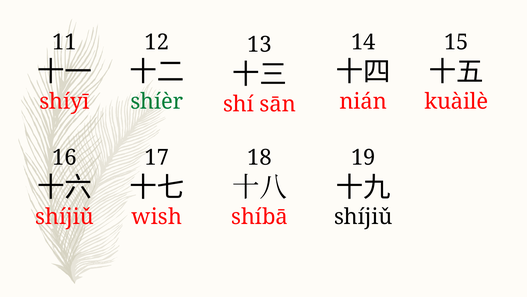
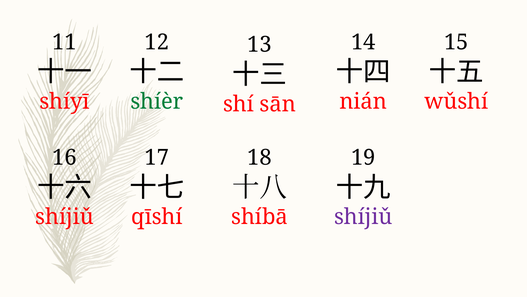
kuàilè: kuàilè -> wǔshí (456, 101)
wish: wish -> qīshí (157, 217)
shíjiǔ colour: black -> purple (363, 217)
